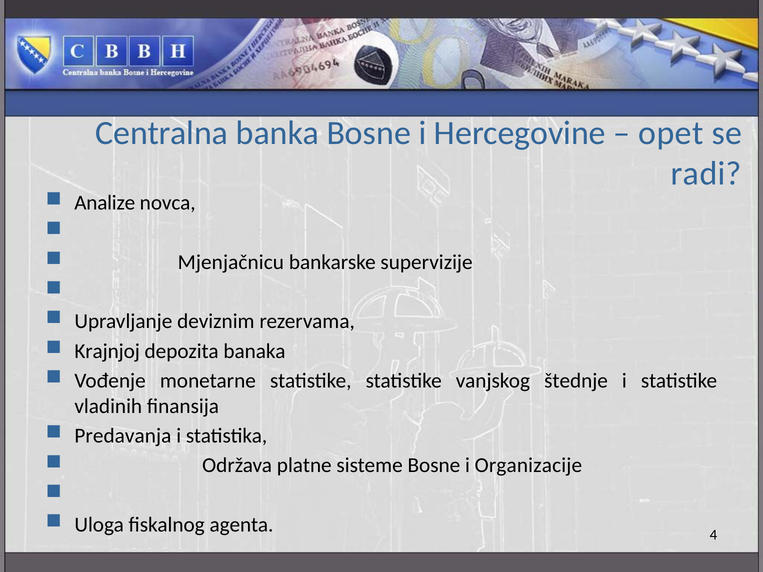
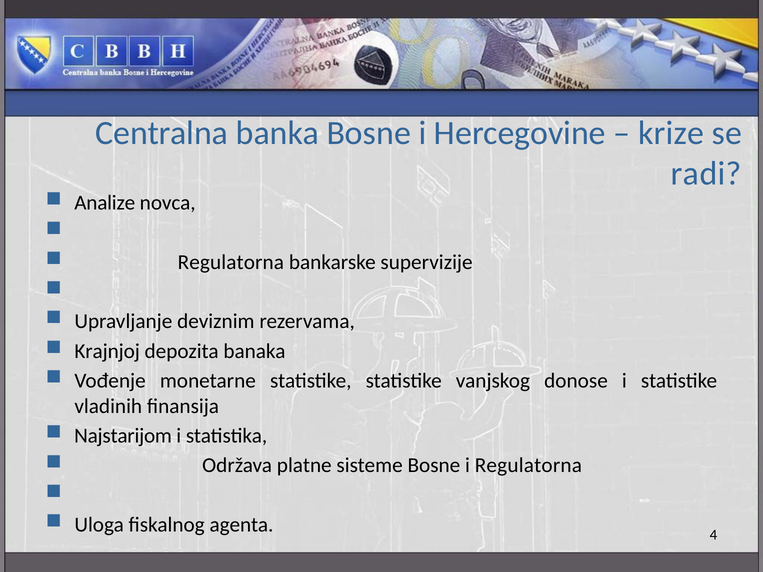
opet: opet -> krize (671, 133)
Supervizija Mjenjačnicu: Mjenjačnicu -> Regulatorna (231, 262)
štednje: štednje -> donose (576, 381)
Predavanja: Predavanja -> Najstarijom (123, 436)
i Organizacije: Organizacije -> Regulatorna (528, 466)
